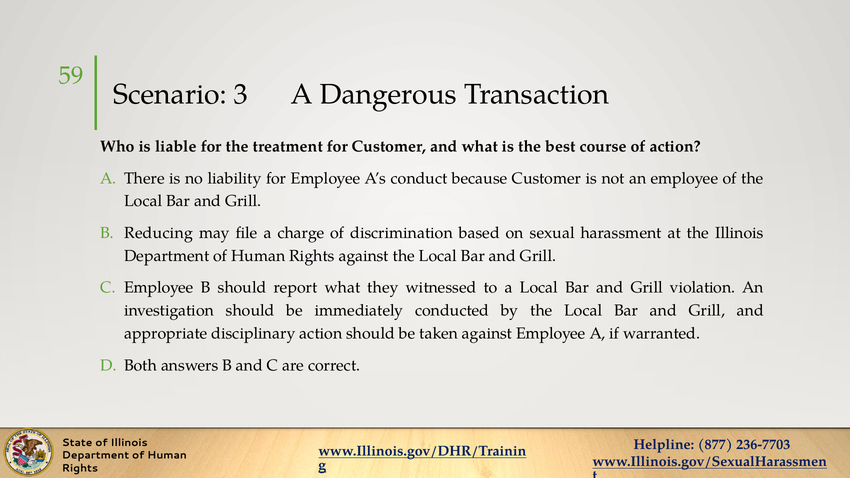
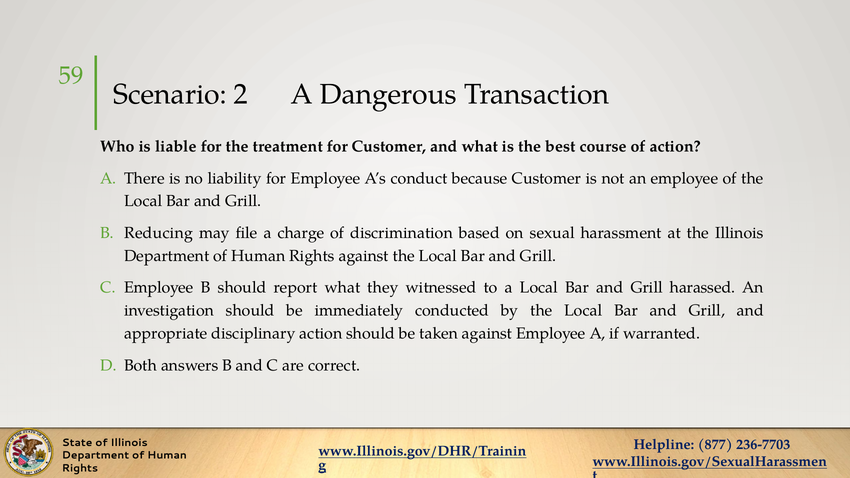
3: 3 -> 2 (241, 94)
violation: violation -> harassed (703, 288)
